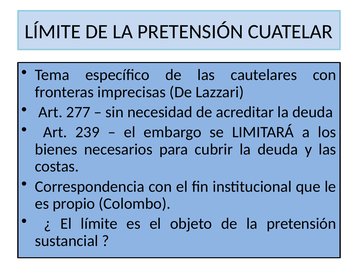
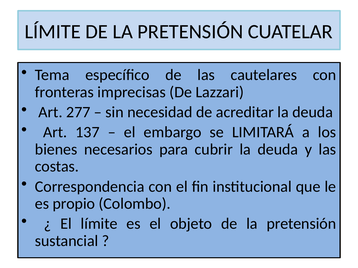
239: 239 -> 137 (87, 132)
